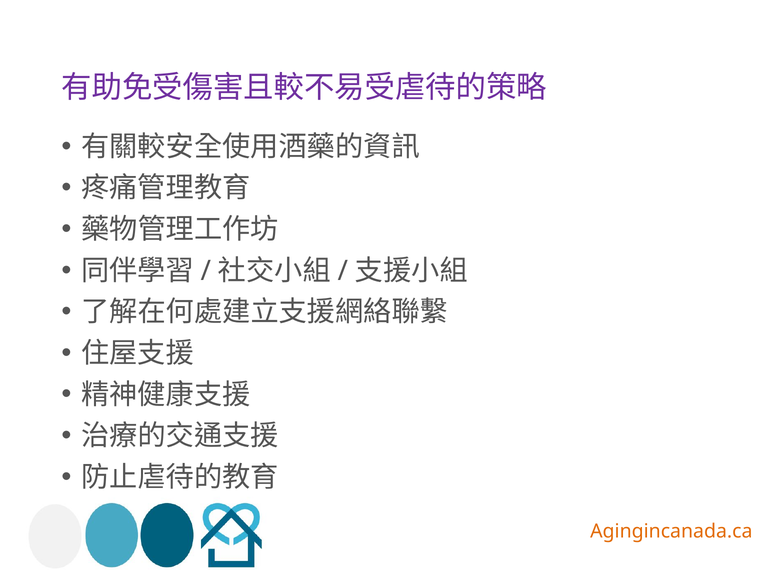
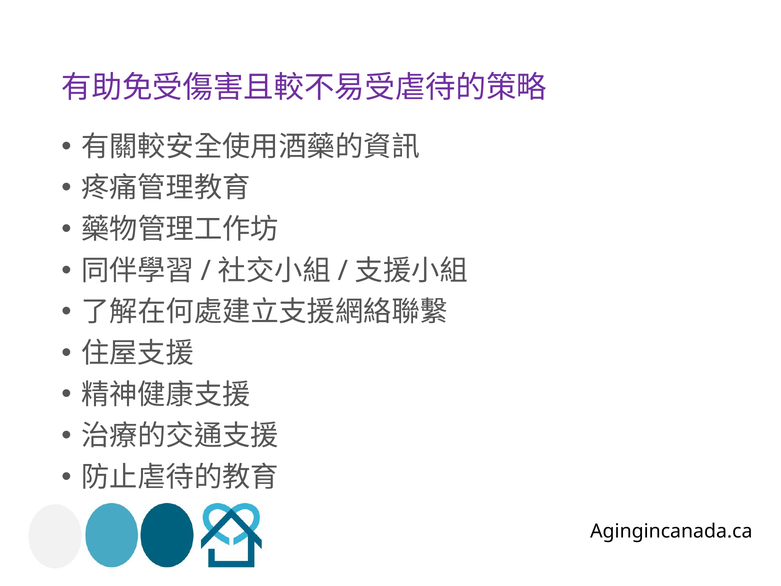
Agingincanada.ca colour: orange -> black (671, 531)
